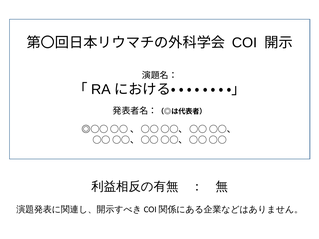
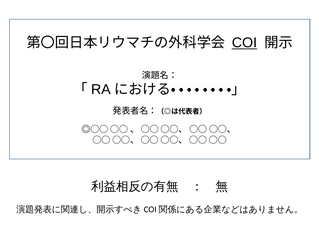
COI underline: none -> present (244, 43)
